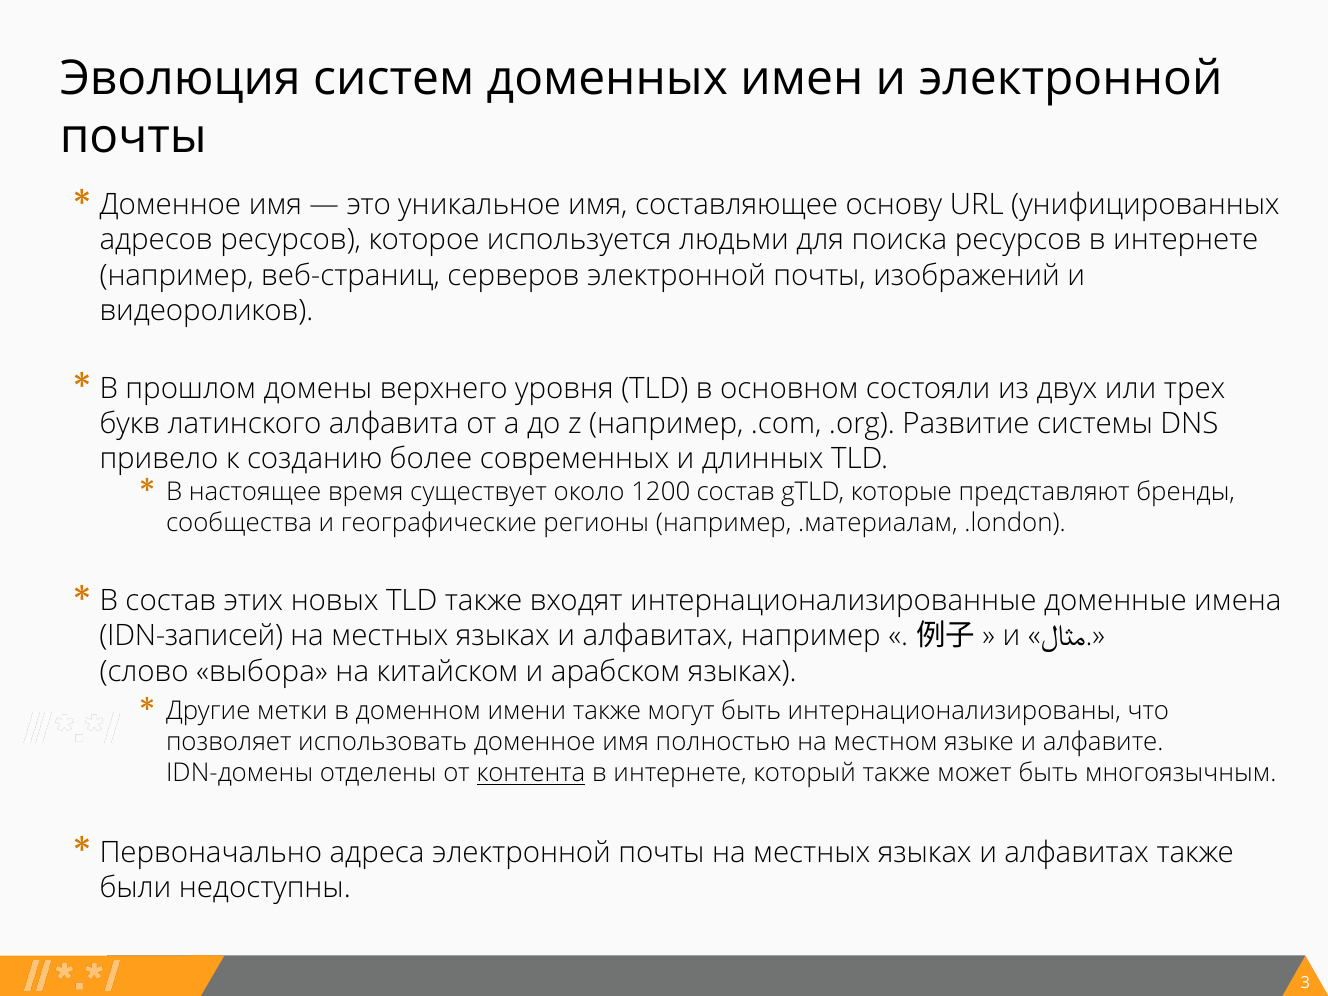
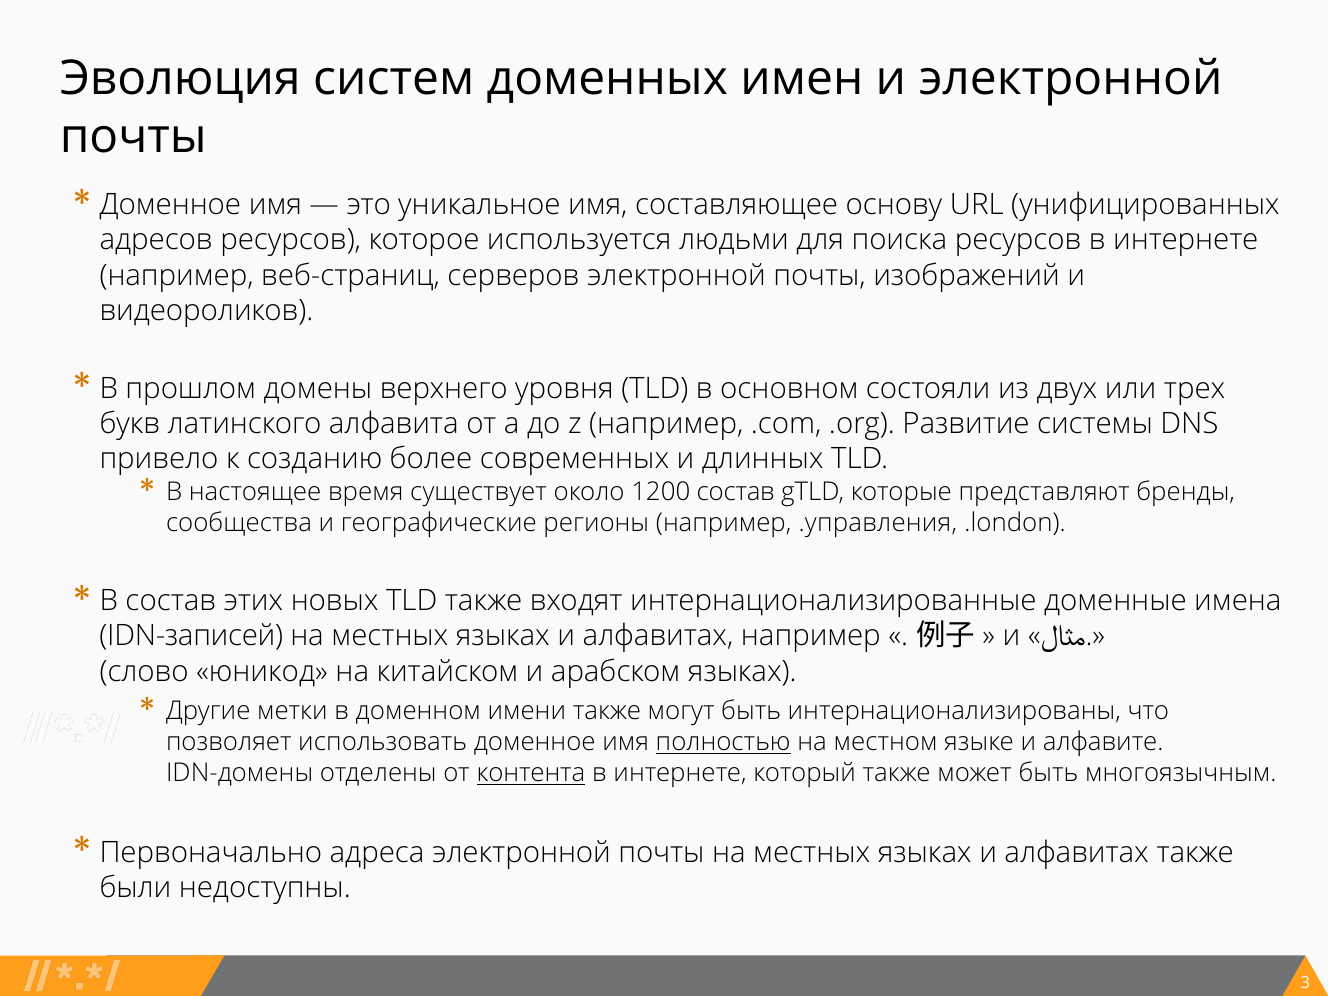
.материалам: .материалам -> .управления (878, 523)
выбора: выбора -> юникод (262, 672)
полностью underline: none -> present (723, 742)
